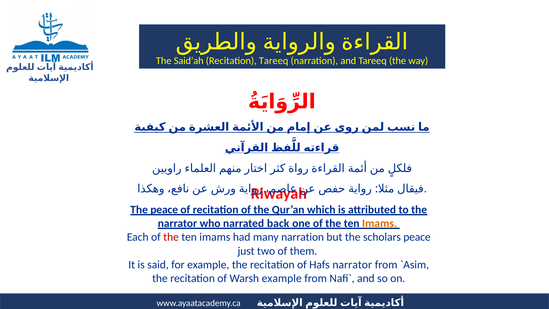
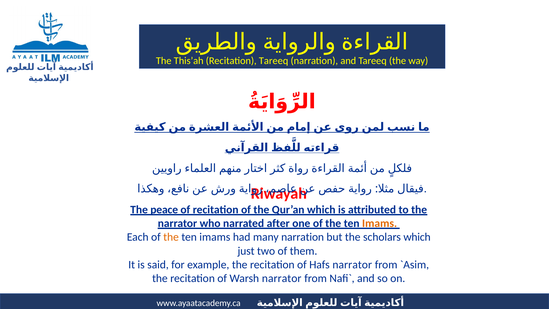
Said’ah: Said’ah -> This’ah (189, 61)
back: back -> after (278, 223)
the colour: red -> orange (171, 237)
scholars peace: peace -> which (417, 237)
Warsh example: example -> narrator (282, 278)
